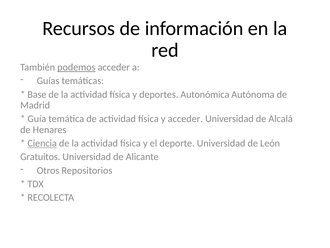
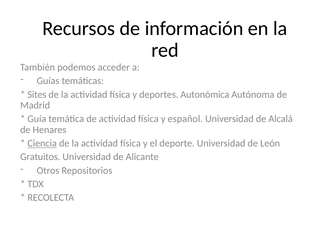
podemos underline: present -> none (76, 67)
Base: Base -> Sites (37, 94)
y acceder: acceder -> español (185, 119)
